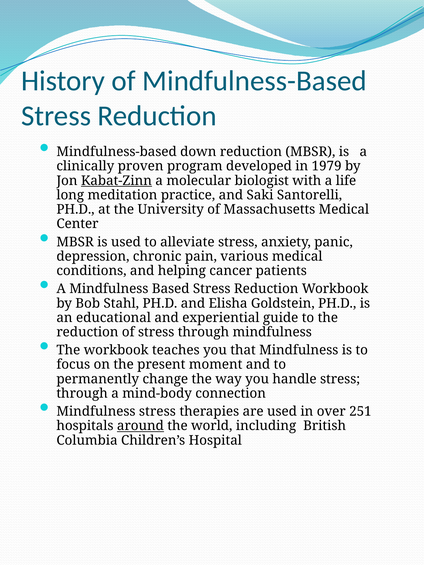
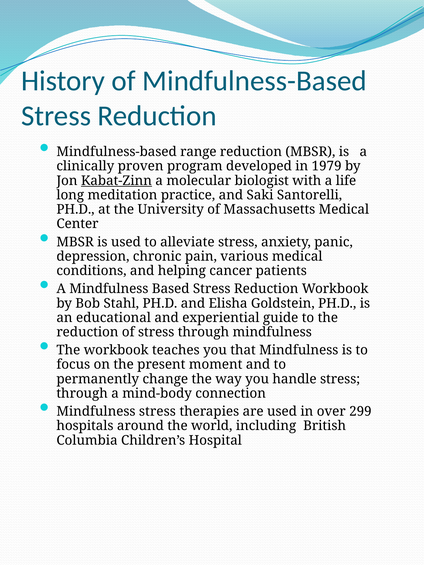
down: down -> range (198, 152)
251: 251 -> 299 (360, 412)
around underline: present -> none (140, 426)
